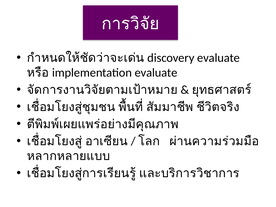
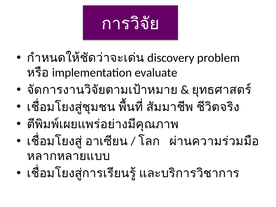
discovery evaluate: evaluate -> problem (218, 58)
